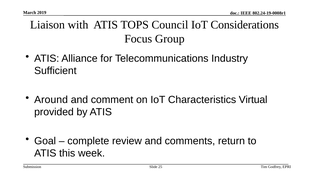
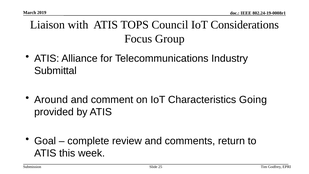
Sufficient: Sufficient -> Submittal (55, 71)
Virtual: Virtual -> Going (253, 100)
